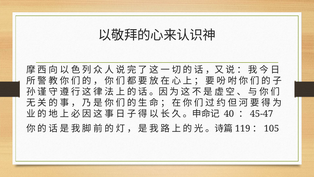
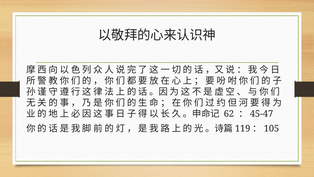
40: 40 -> 62 (229, 114)
